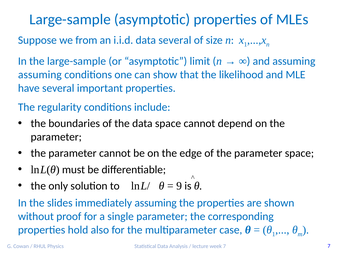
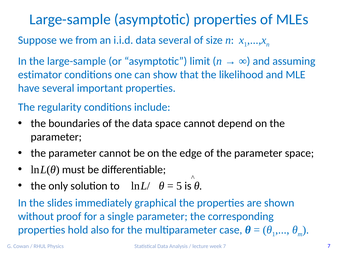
assuming: assuming -> estimator (40, 75)
9: 9 -> 5 (179, 186)
immediately assuming: assuming -> graphical (156, 203)
